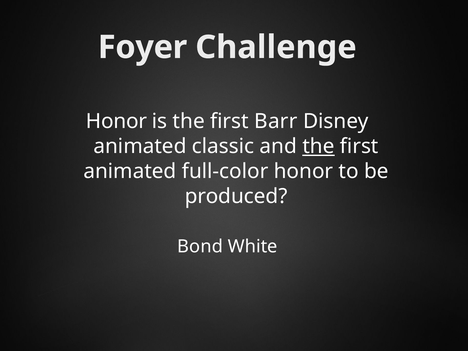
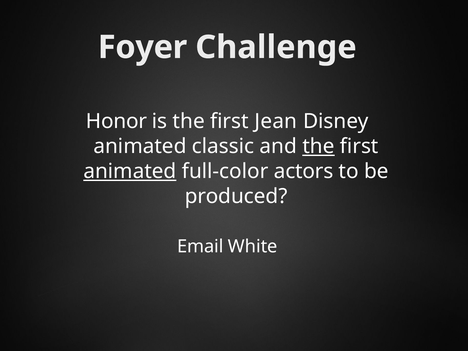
Barr: Barr -> Jean (276, 121)
animated underline: none -> present (130, 171)
full-color honor: honor -> actors (304, 171)
Bond: Bond -> Email (200, 247)
